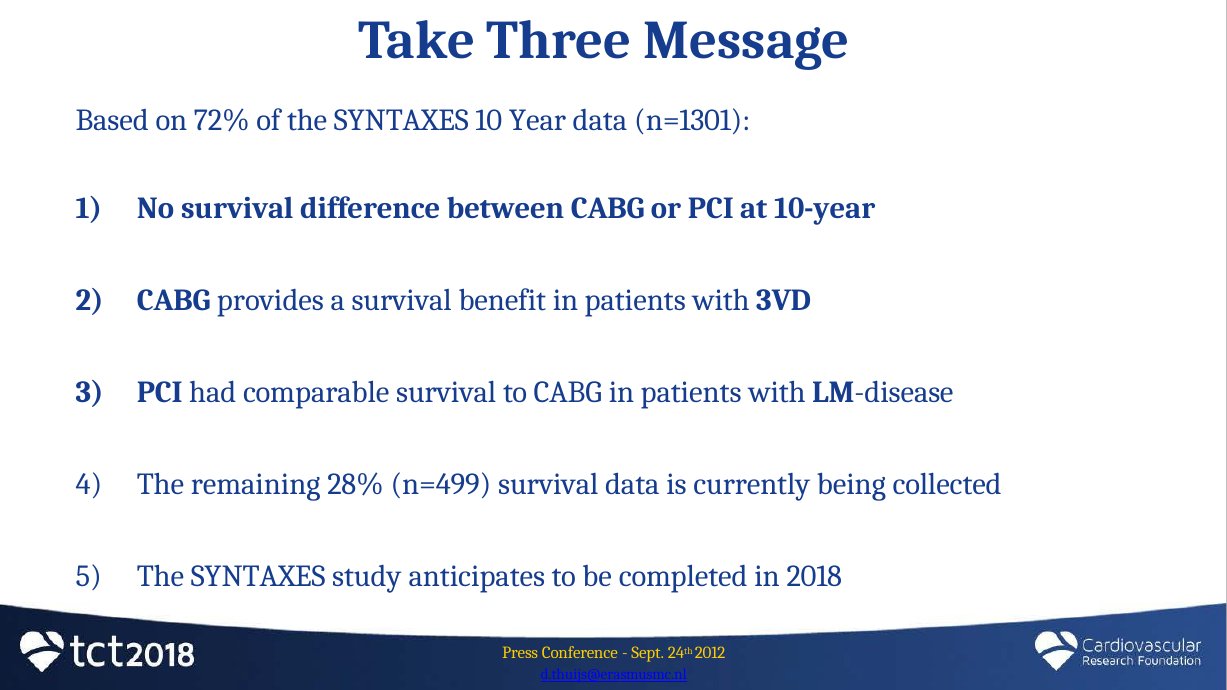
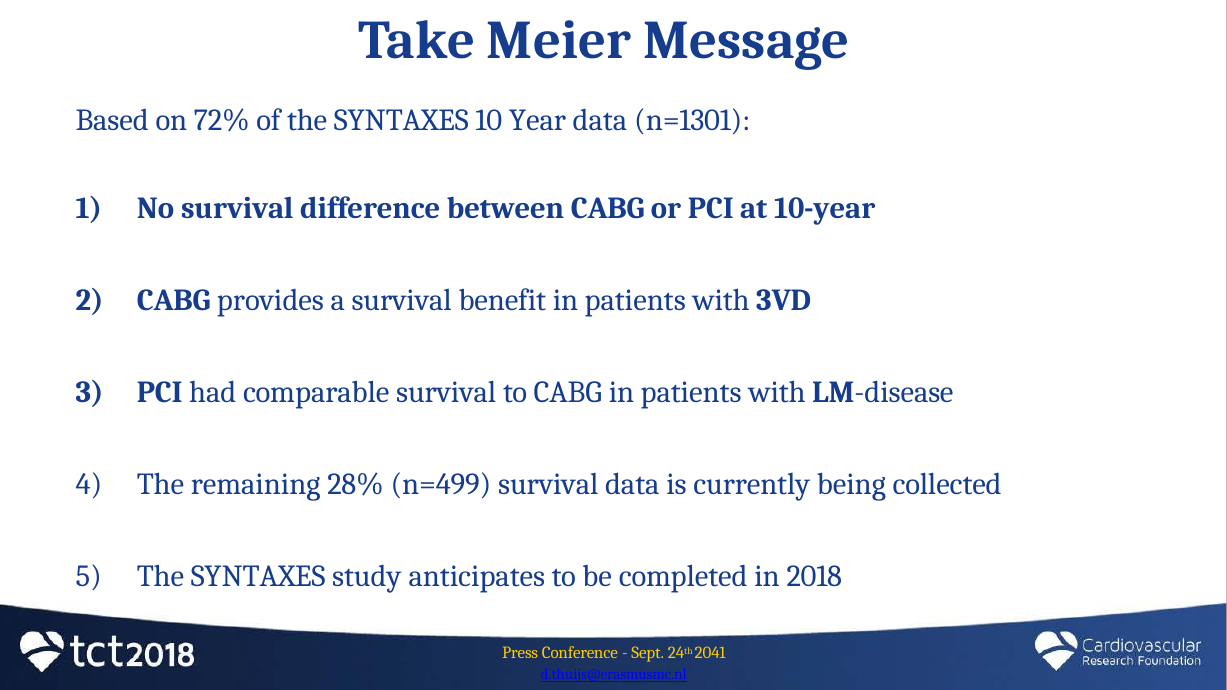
Three: Three -> Meier (559, 41)
2012: 2012 -> 2041 (710, 653)
